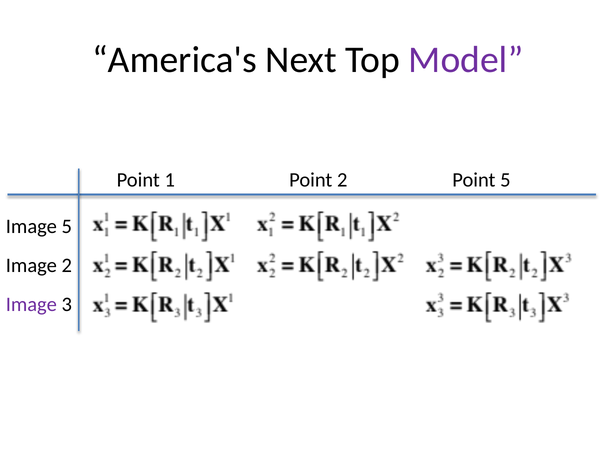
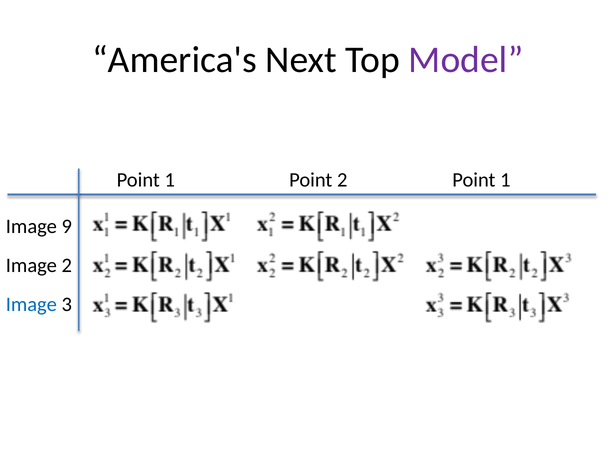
2 Point 5: 5 -> 1 (505, 180)
Image 5: 5 -> 9 (67, 226)
Image colour: purple -> blue (31, 305)
